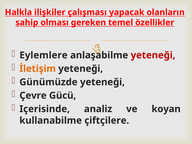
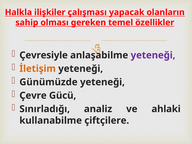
Eylemlere: Eylemlere -> Çevresiyle (44, 55)
yeteneği colour: red -> purple (153, 55)
Içerisinde: Içerisinde -> Sınırladığı (45, 109)
koyan: koyan -> ahlaki (166, 109)
